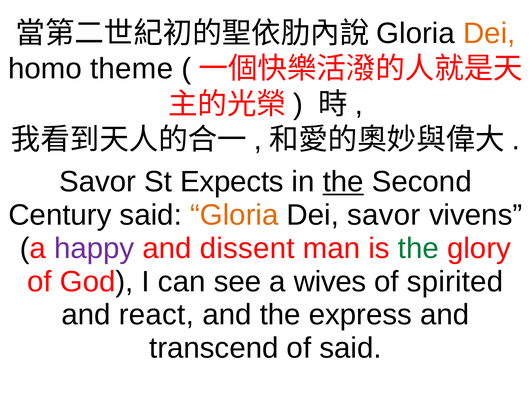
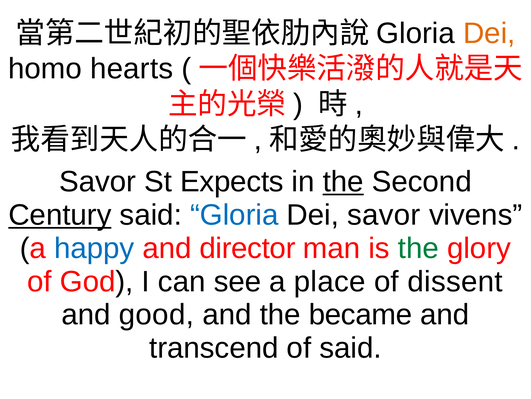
theme: theme -> hearts (132, 69)
Century underline: none -> present (60, 215)
Gloria colour: orange -> blue (234, 215)
happy colour: purple -> blue (94, 248)
dissent: dissent -> director (247, 248)
wives: wives -> place (330, 281)
spirited: spirited -> dissent (455, 281)
react: react -> good (156, 314)
express: express -> became (360, 314)
